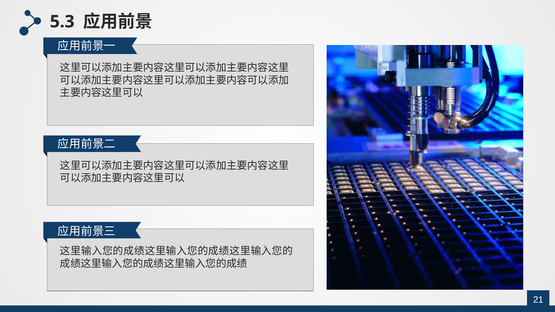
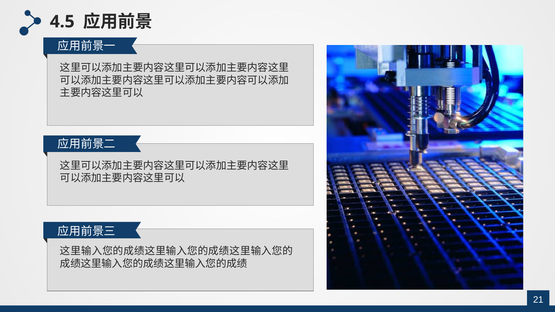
5.3: 5.3 -> 4.5 (62, 22)
